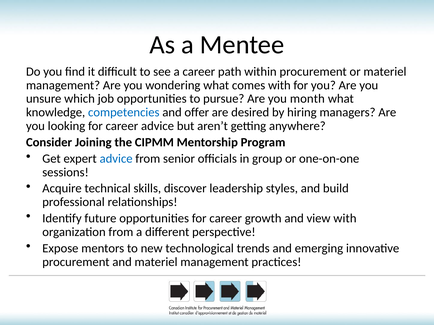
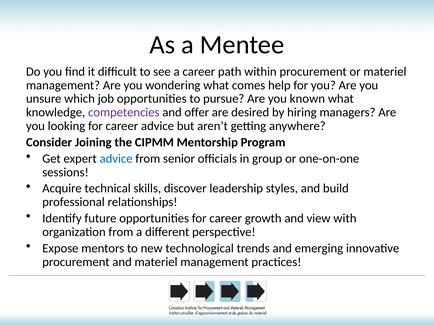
comes with: with -> help (279, 85)
month: month -> known (307, 99)
competencies colour: blue -> purple (124, 113)
